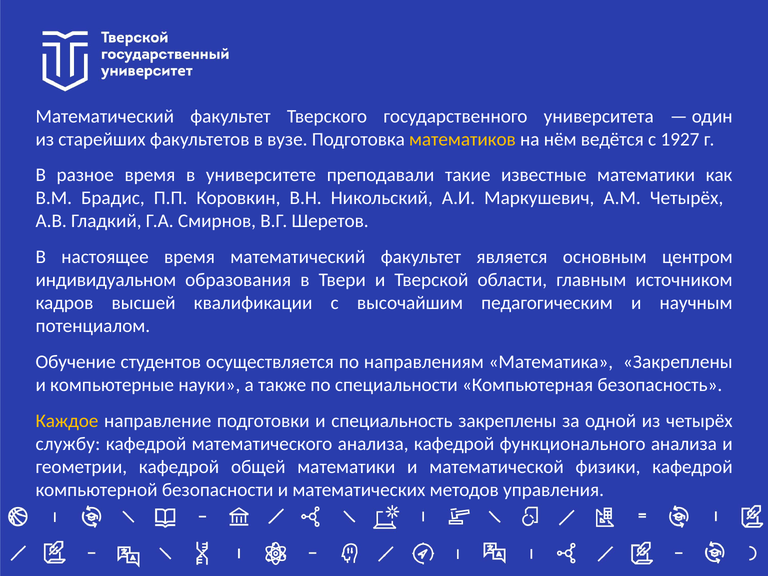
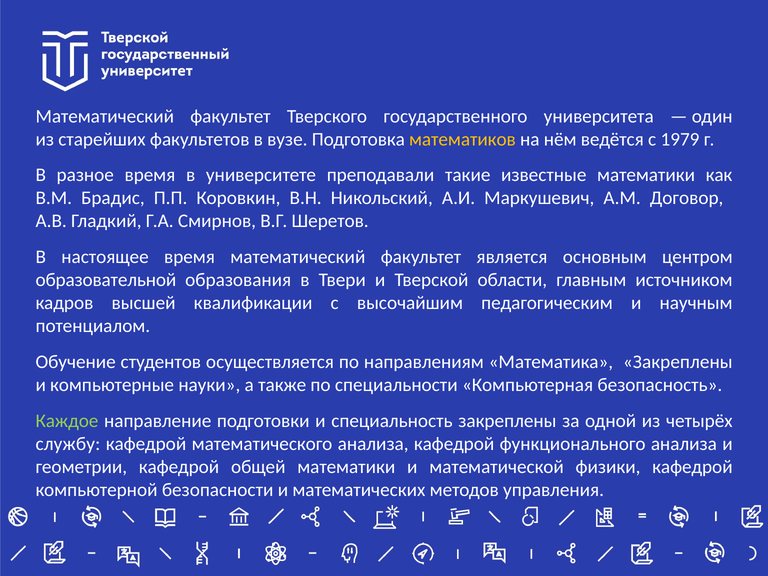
1927: 1927 -> 1979 (680, 139)
А.М Четырёх: Четырёх -> Договор (687, 198)
индивидуальном: индивидуальном -> образовательной (106, 280)
Каждое colour: yellow -> light green (67, 421)
